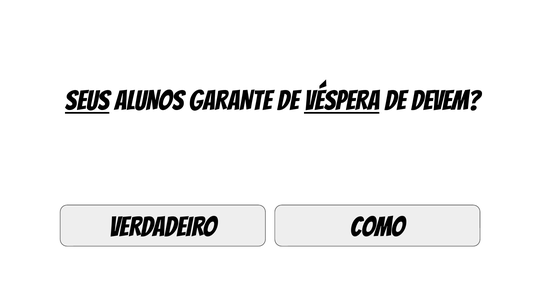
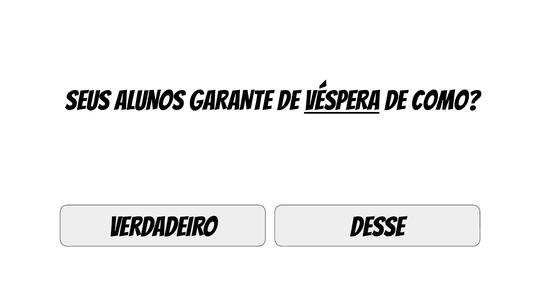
SEUS underline: present -> none (87, 101)
DEVEM: DEVEM -> COMO (445, 101)
COMO: COMO -> DESSE (377, 228)
